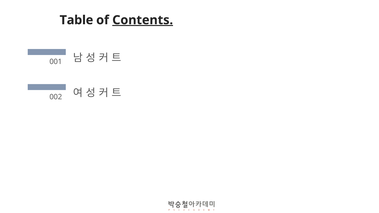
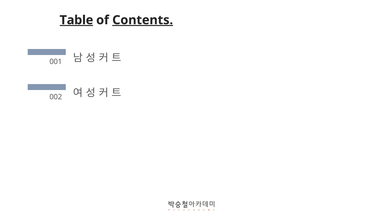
Table underline: none -> present (76, 20)
